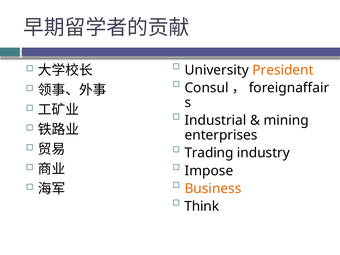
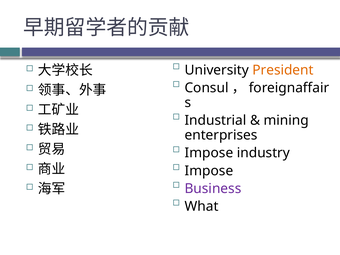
Trading: Trading -> Impose (209, 153)
Business colour: orange -> purple (213, 189)
Think: Think -> What (202, 206)
